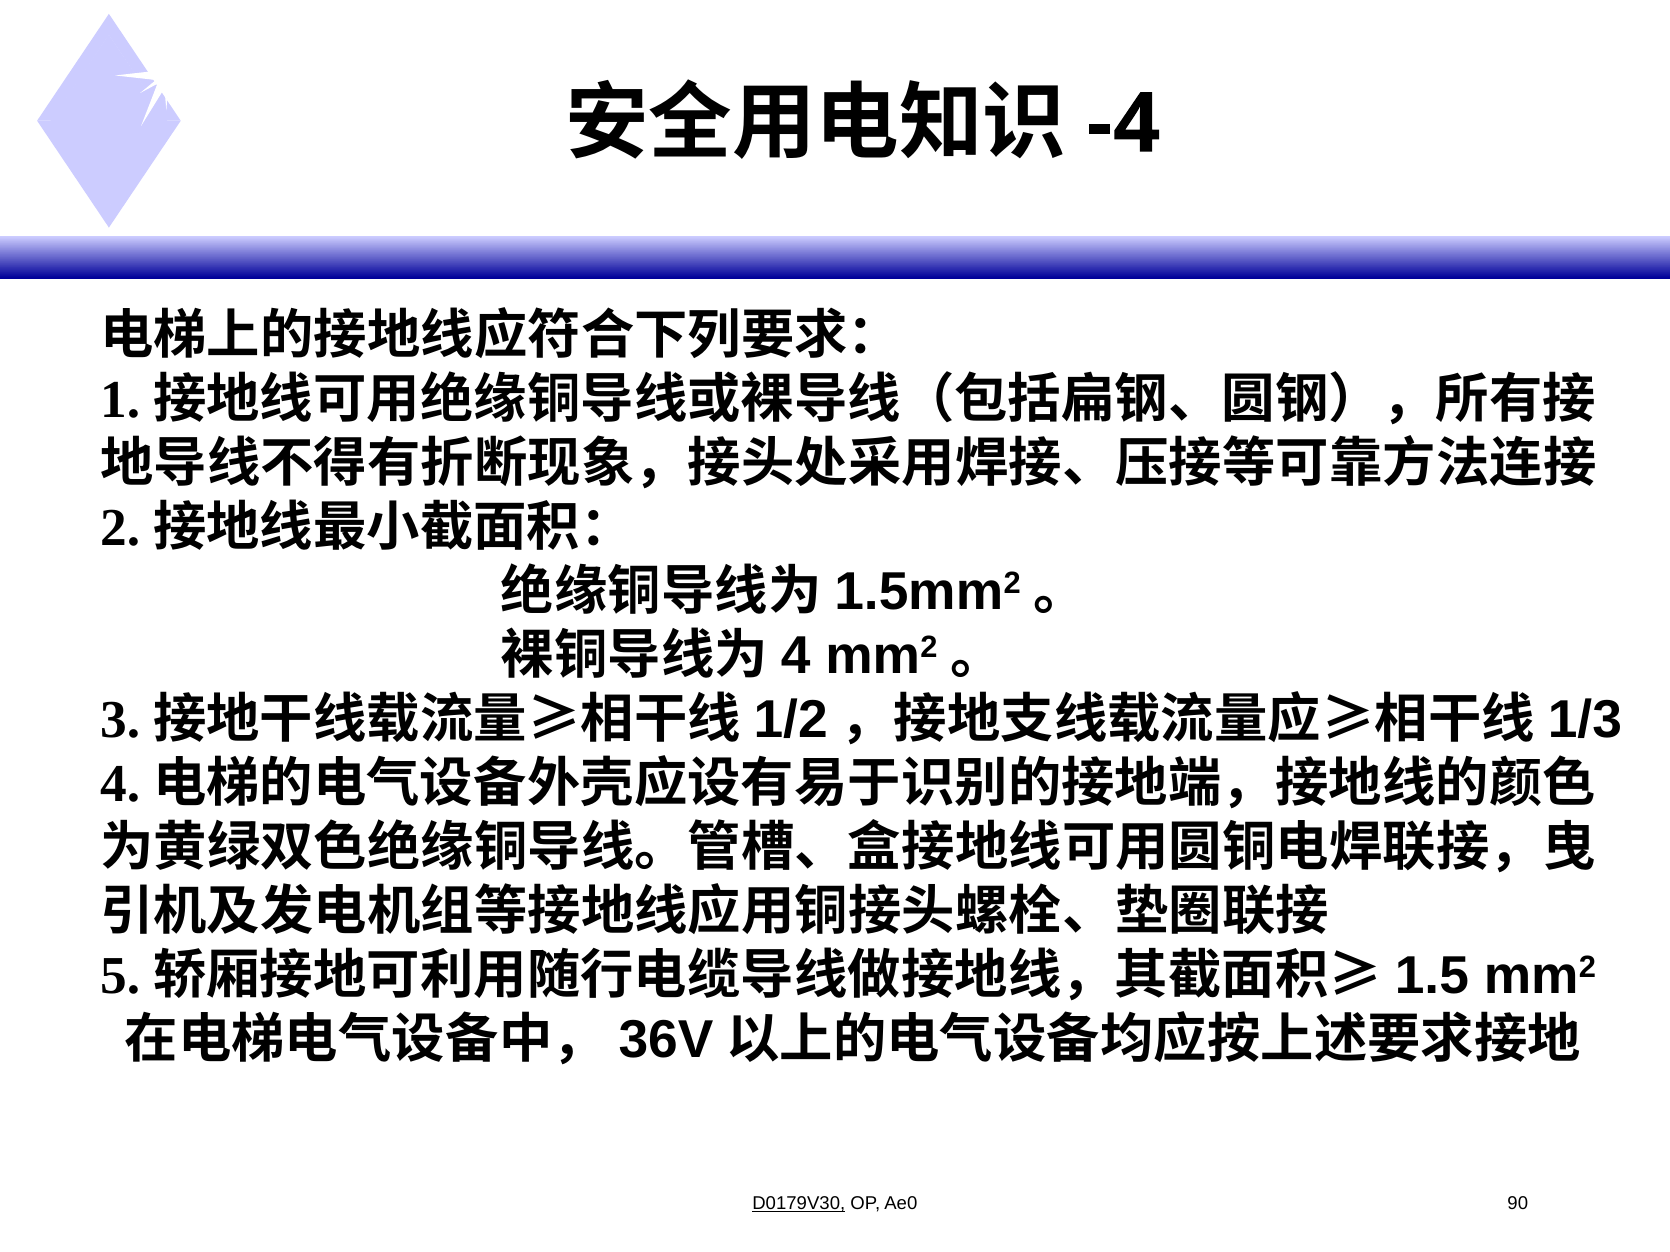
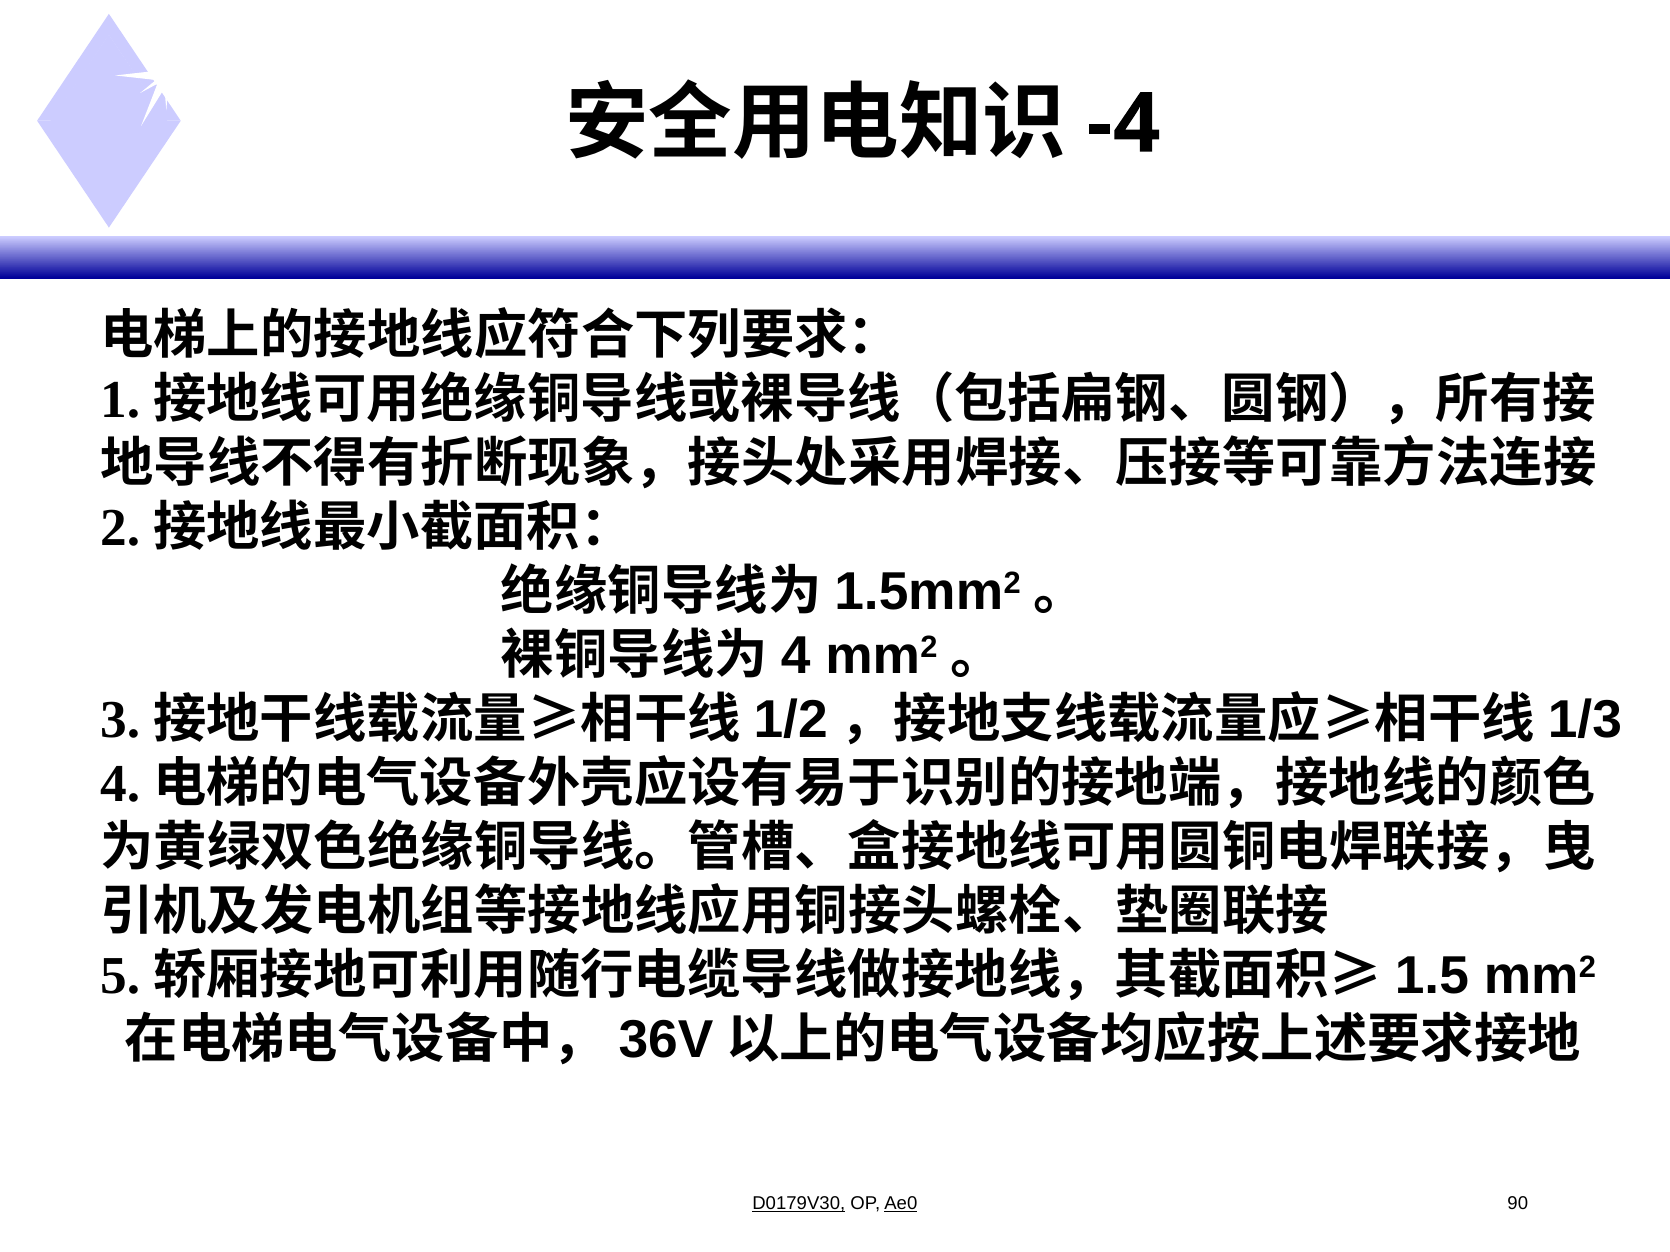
Ae0 underline: none -> present (901, 1204)
